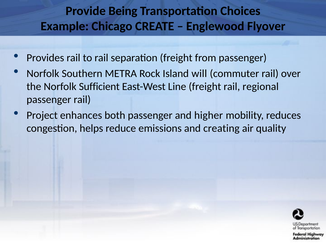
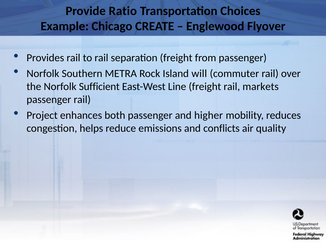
Being: Being -> Ratio (123, 11)
regional: regional -> markets (261, 87)
creating: creating -> conflicts (221, 128)
